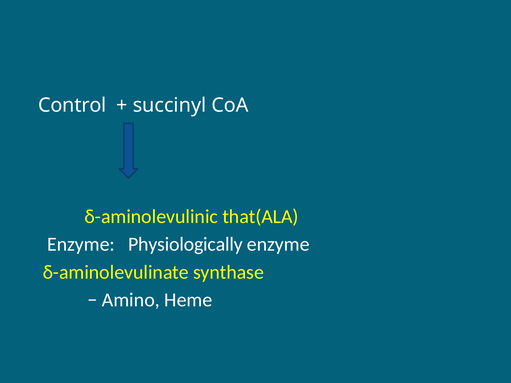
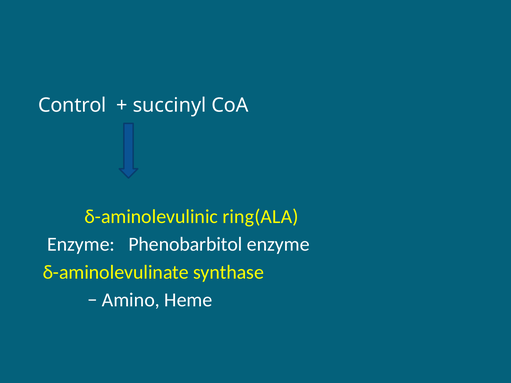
that(ALA: that(ALA -> ring(ALA (260, 217)
Physiologically: Physiologically -> Phenobarbitol (185, 244)
